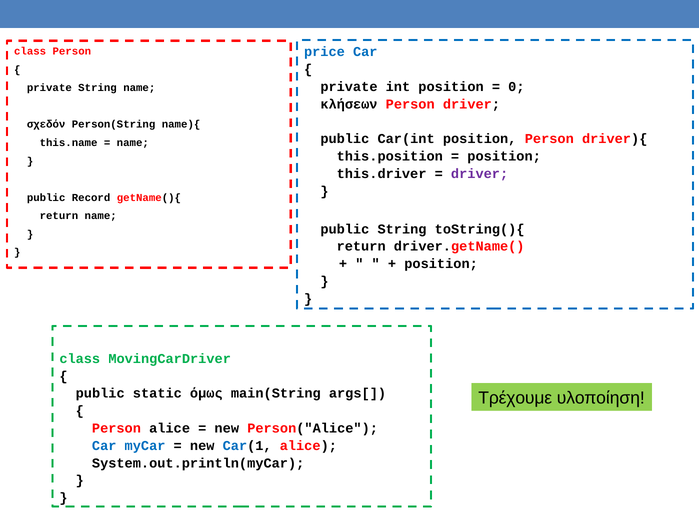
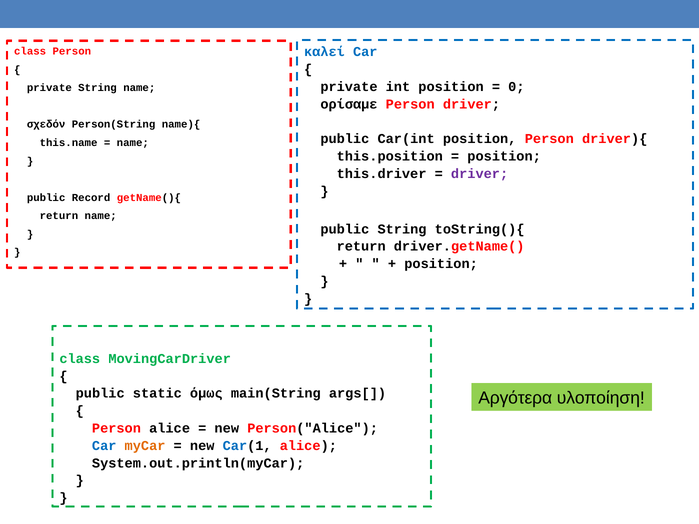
price: price -> καλεί (324, 52)
κλήσεων: κλήσεων -> ορίσαμε (349, 104)
Τρέχουμε: Τρέχουμε -> Αργότερα (515, 398)
myCar colour: blue -> orange (145, 446)
